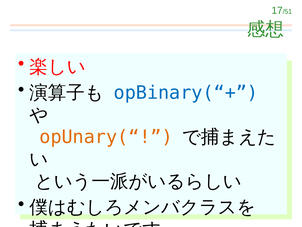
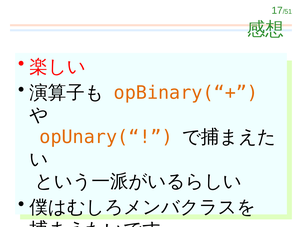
opBinary(“+ colour: blue -> orange (186, 93)
